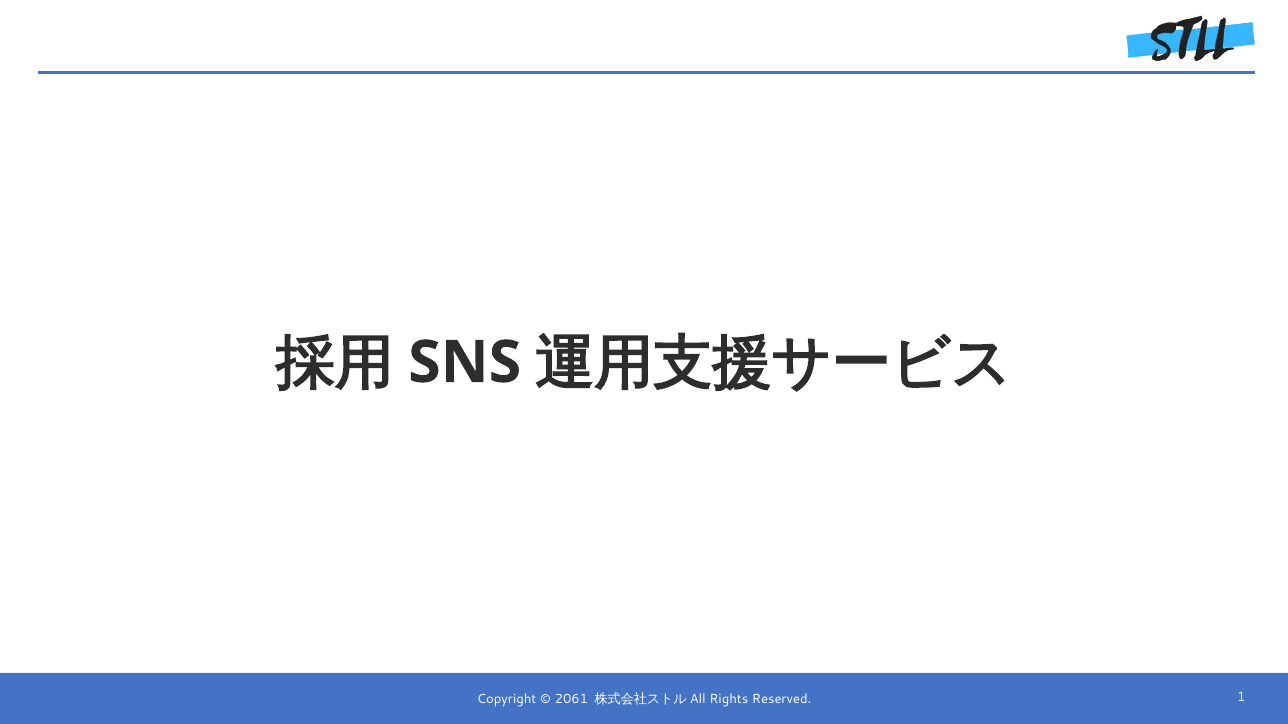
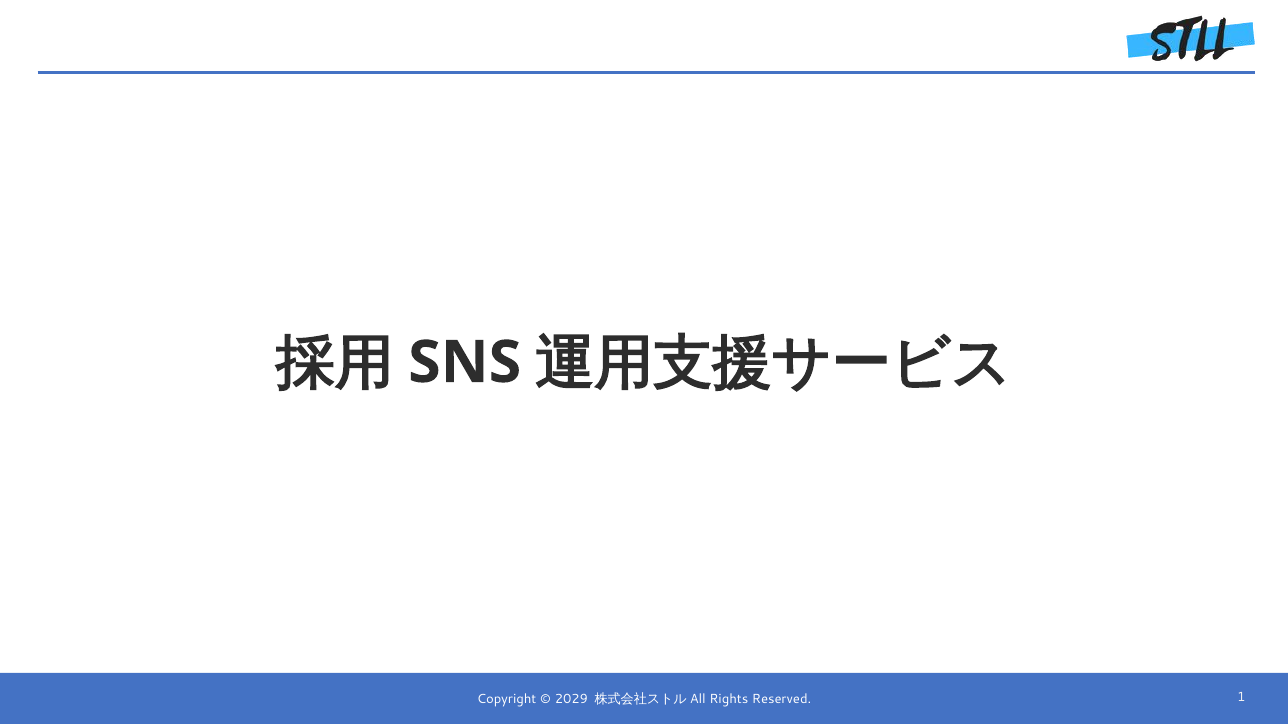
2061: 2061 -> 2029 (571, 699)
